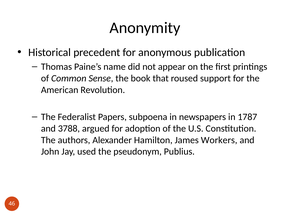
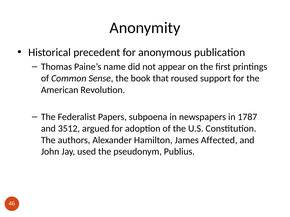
3788: 3788 -> 3512 (69, 129)
Workers: Workers -> Affected (219, 140)
